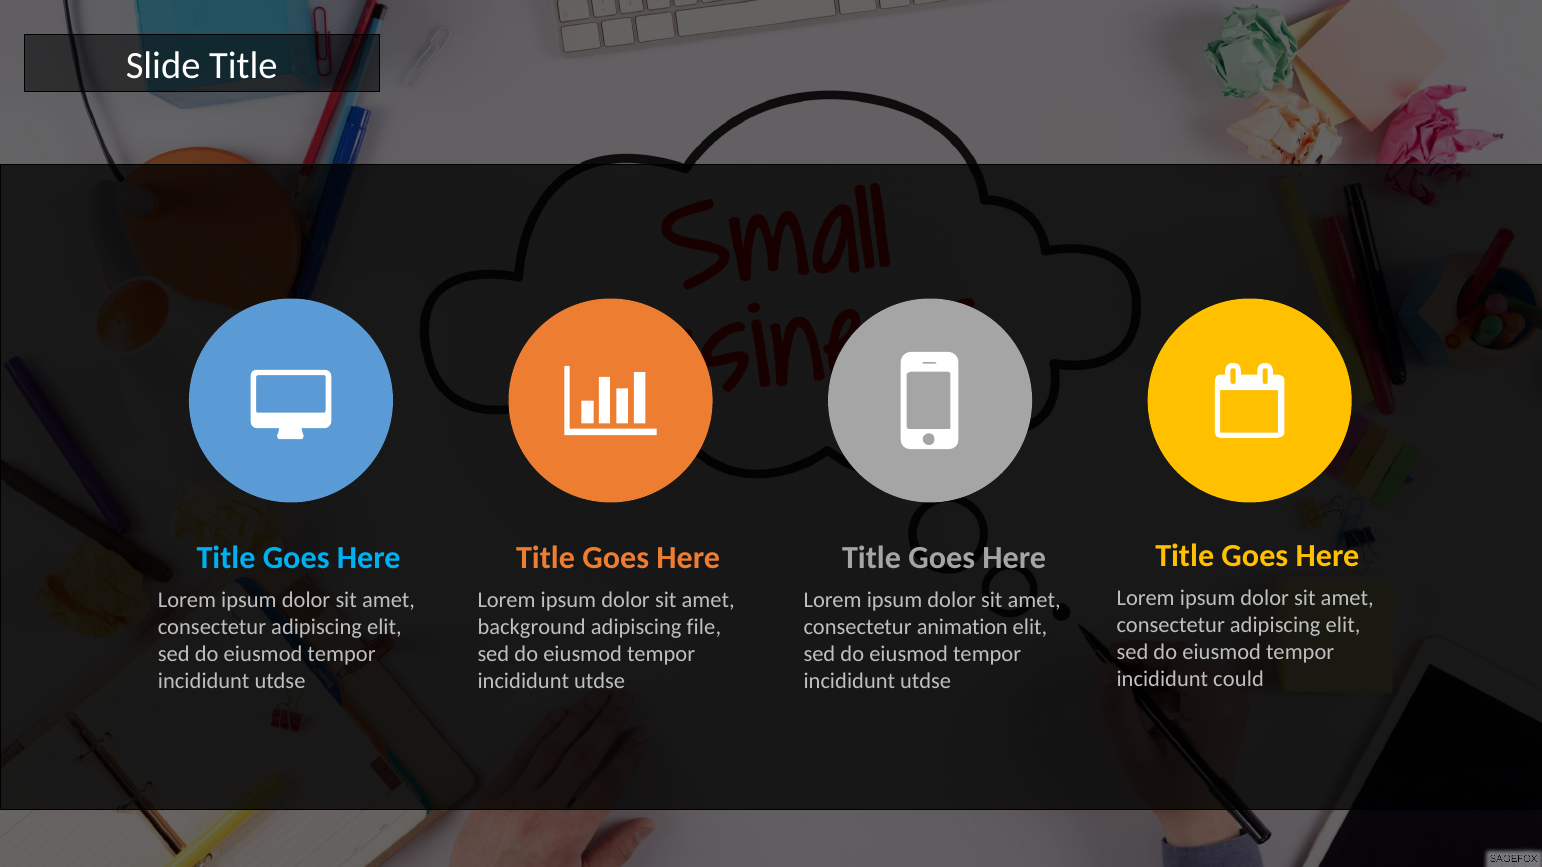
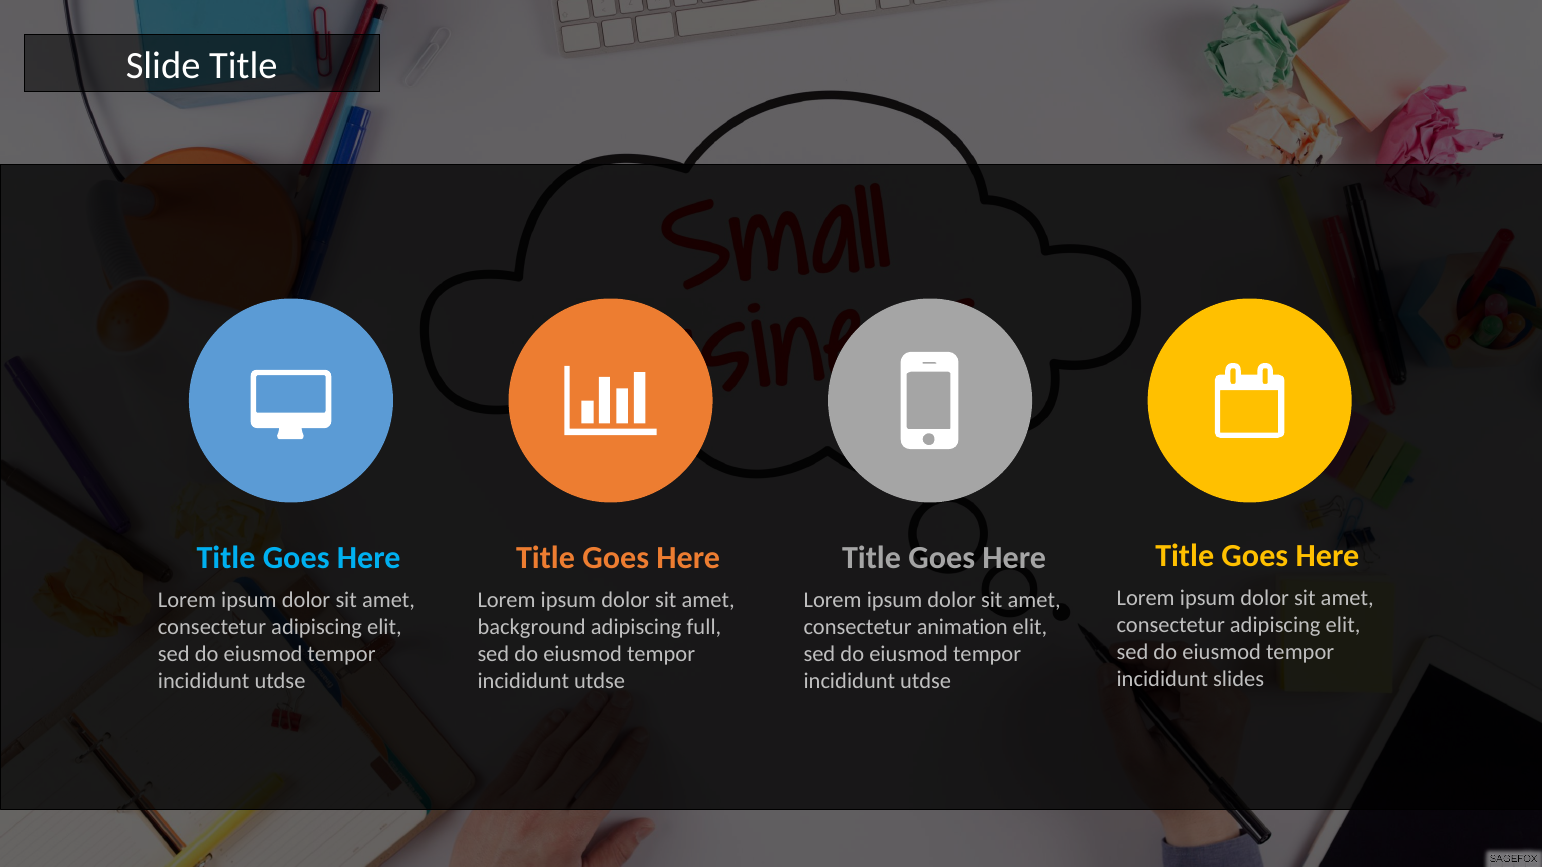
file: file -> full (704, 627)
could: could -> slides (1239, 680)
